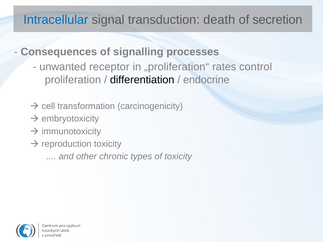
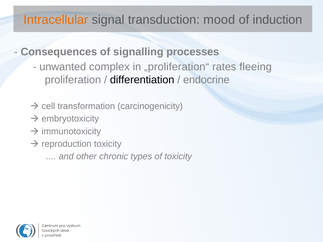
Intracellular colour: blue -> orange (56, 20)
death: death -> mood (219, 20)
secretion: secretion -> induction (277, 20)
receptor: receptor -> complex (109, 67)
control: control -> fleeing (256, 67)
